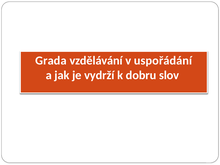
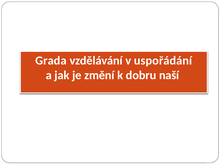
vydrží: vydrží -> změní (99, 75)
slov: slov -> naší (169, 75)
